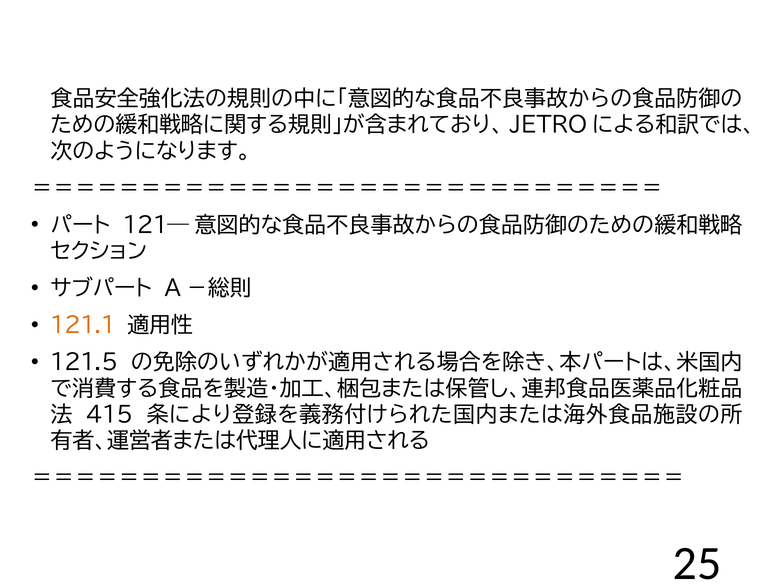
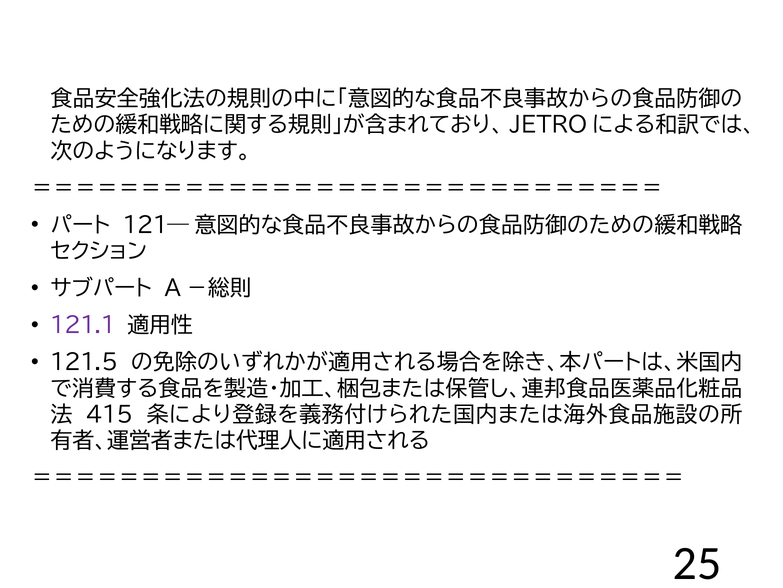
121.1 colour: orange -> purple (83, 325)
